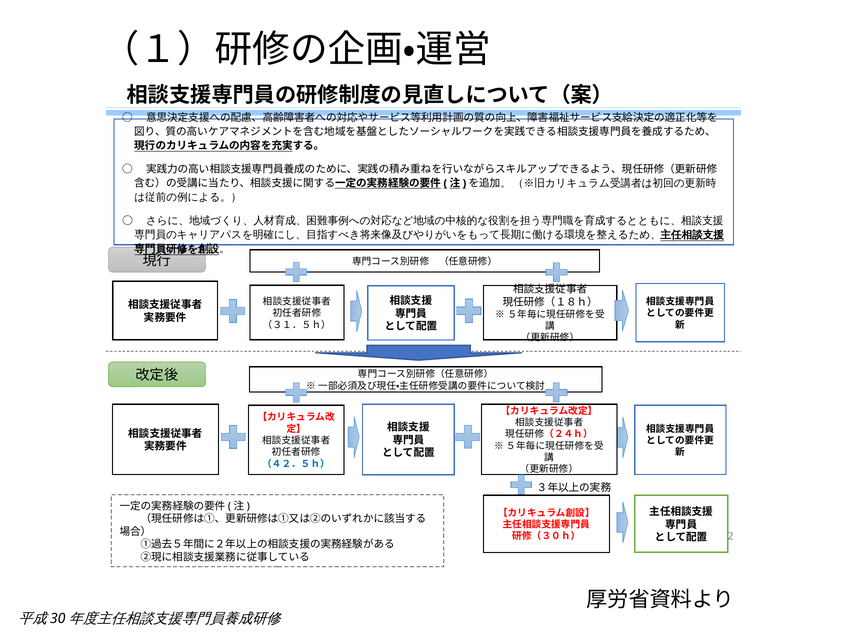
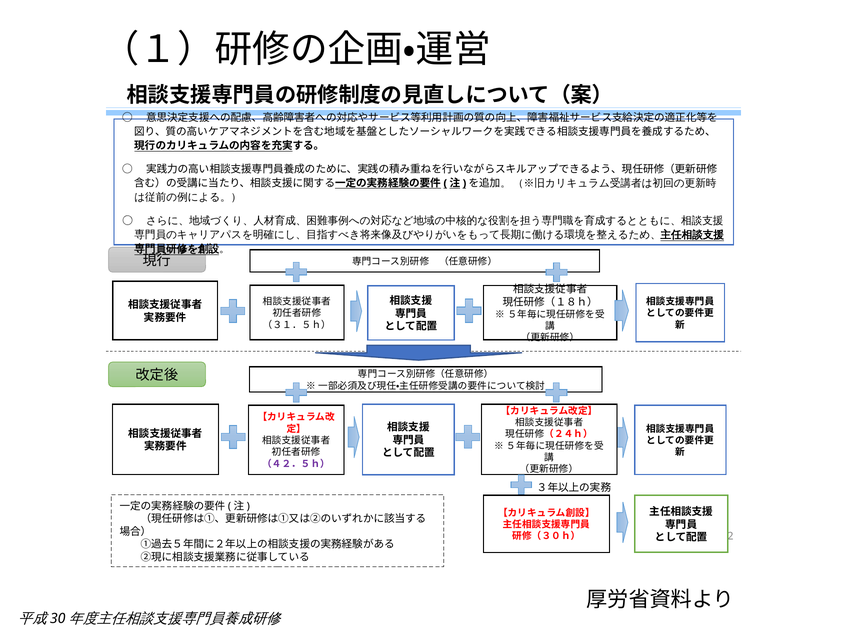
（４２．５ｈ） colour: blue -> purple (296, 463)
